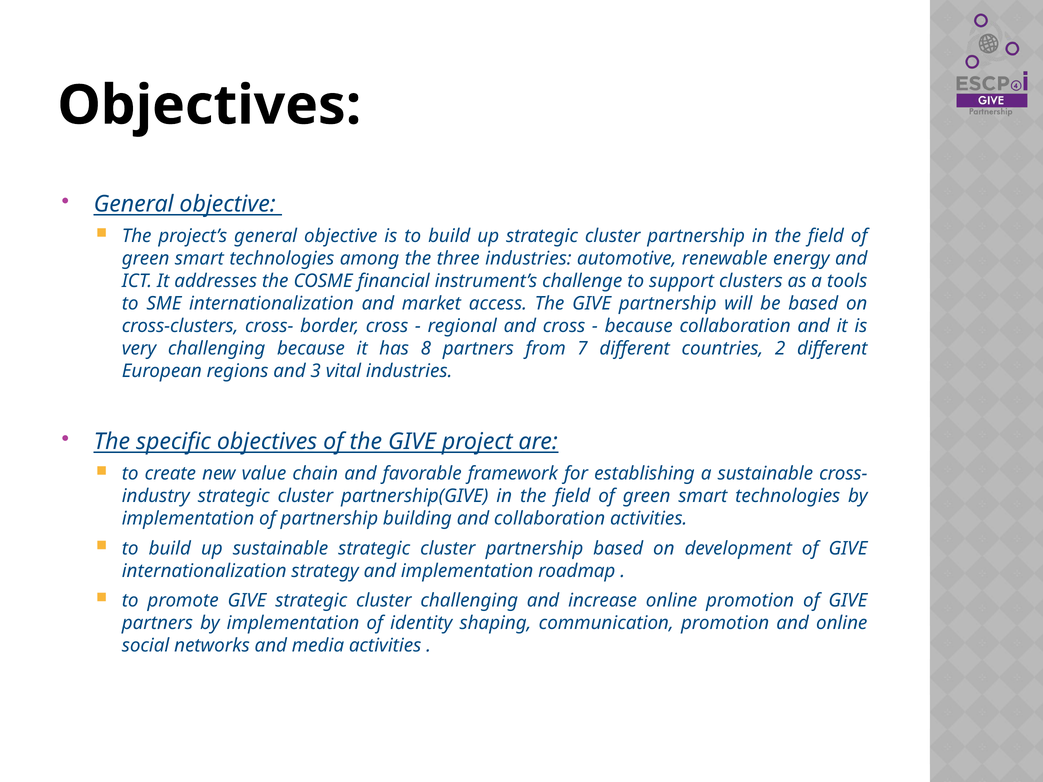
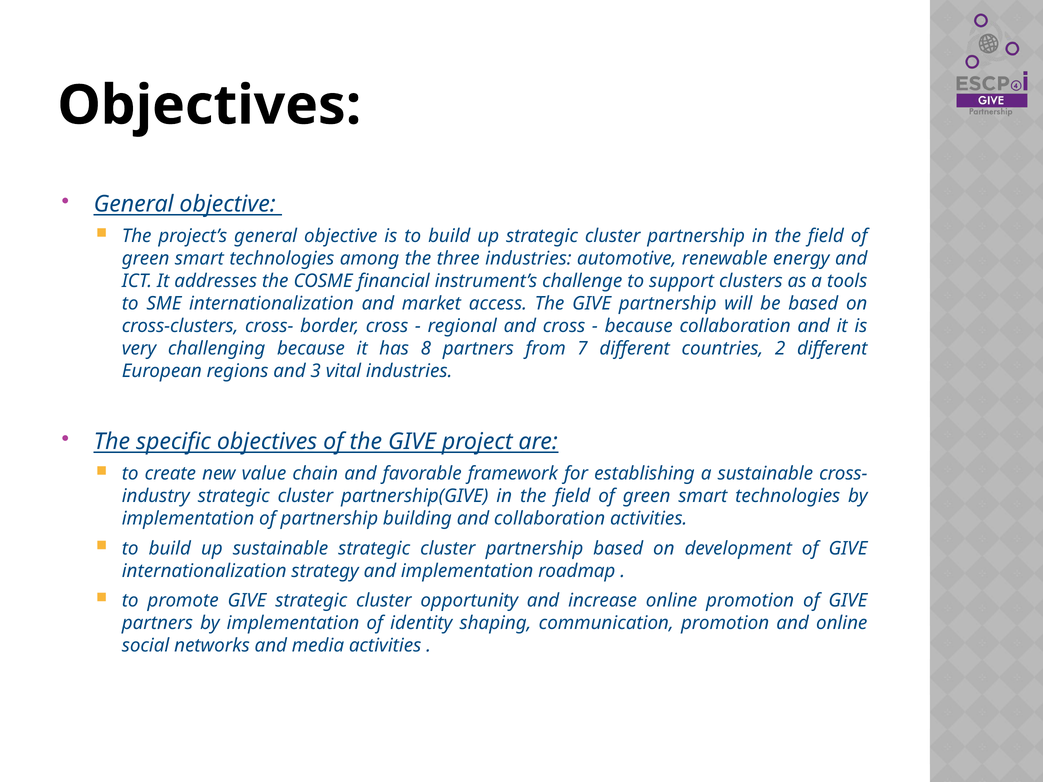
cluster challenging: challenging -> opportunity (469, 601)
